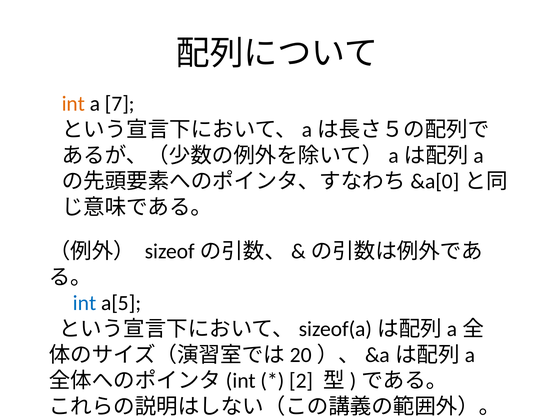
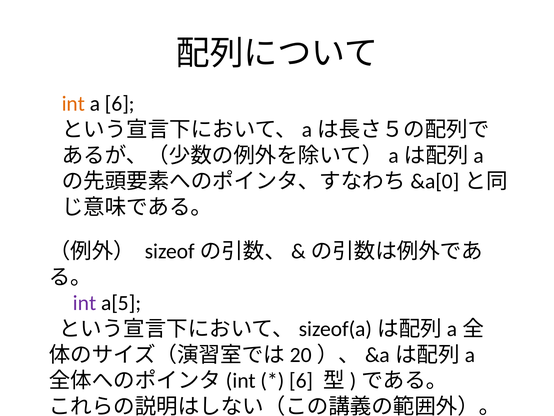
a 7: 7 -> 6 (120, 104)
int colour: blue -> purple (85, 303)
2: 2 -> 6 (301, 380)
